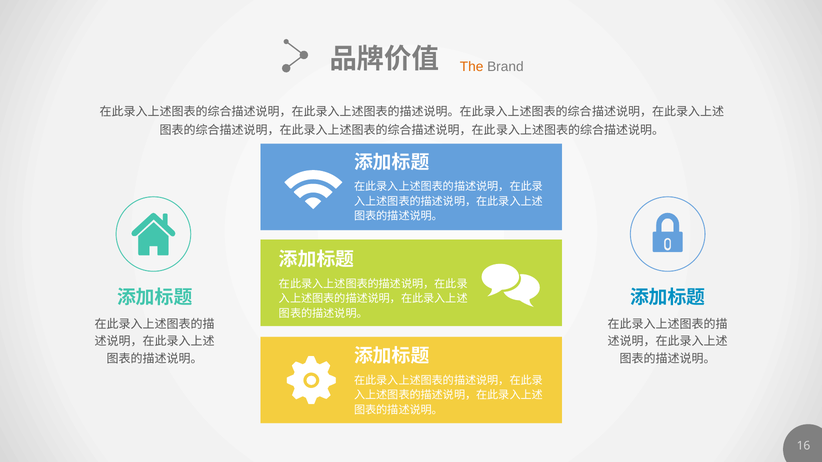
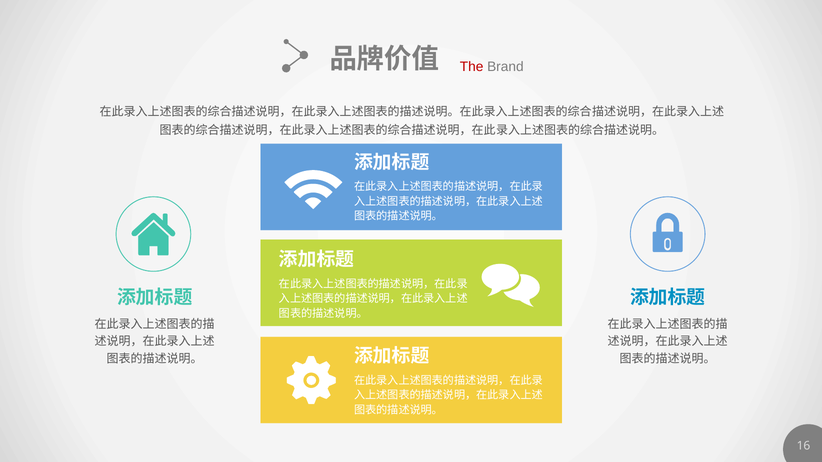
The colour: orange -> red (472, 67)
